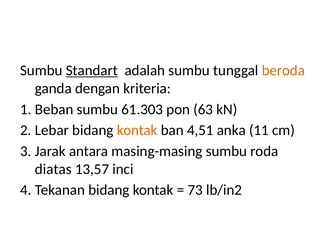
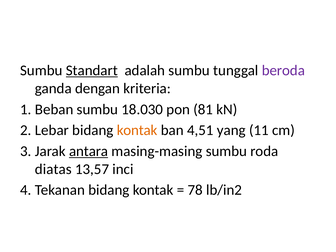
beroda colour: orange -> purple (283, 70)
61.303: 61.303 -> 18.030 (142, 109)
63: 63 -> 81 (203, 109)
anka: anka -> yang (231, 130)
antara underline: none -> present (89, 151)
73: 73 -> 78 (195, 190)
